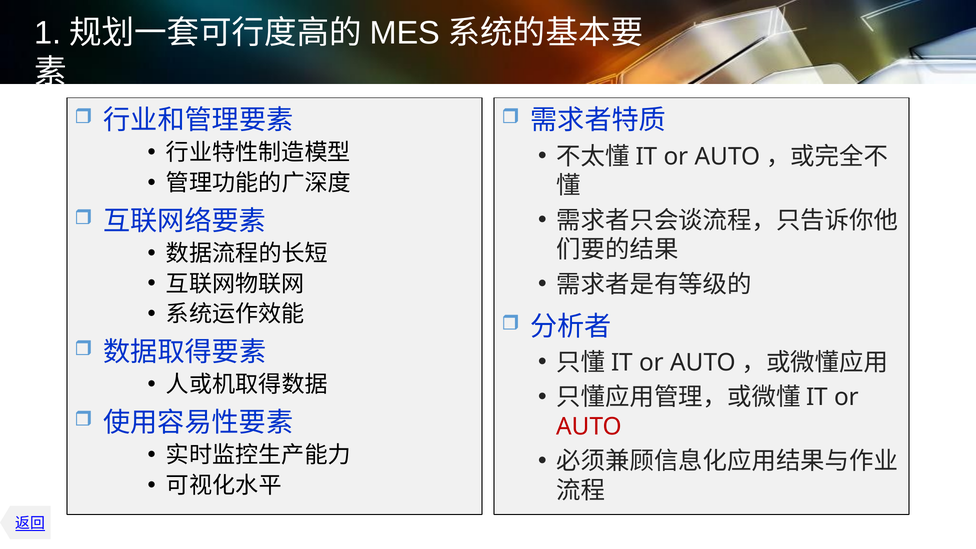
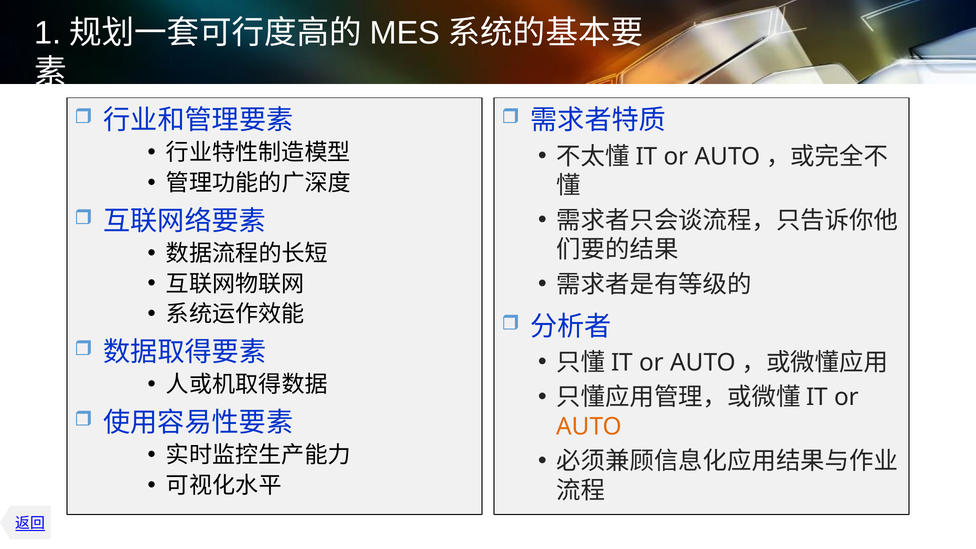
AUTO colour: red -> orange (589, 427)
